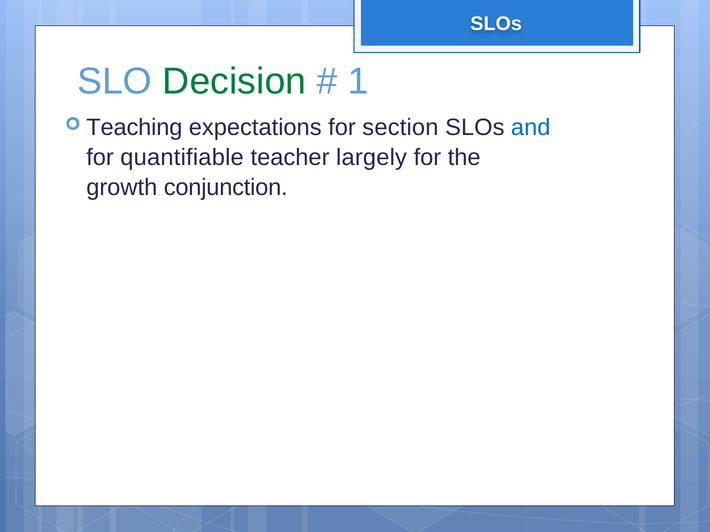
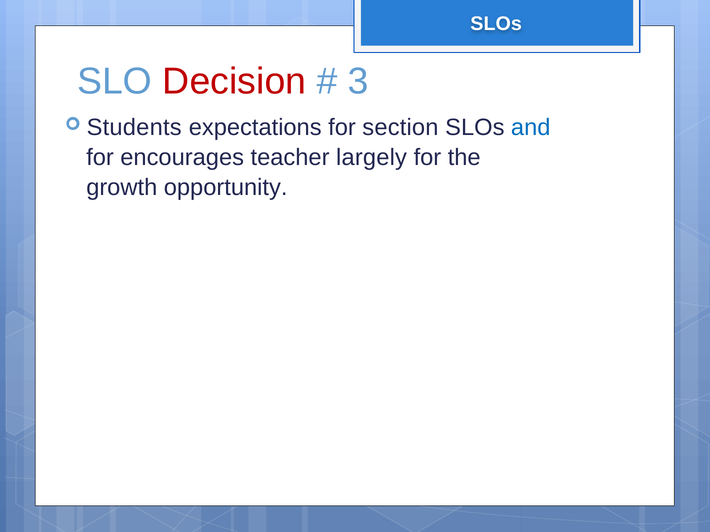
Decision colour: green -> red (234, 82)
1: 1 -> 3 (358, 82)
Teaching: Teaching -> Students (134, 128)
quantifiable: quantifiable -> encourages (182, 158)
conjunction: conjunction -> opportunity (226, 187)
